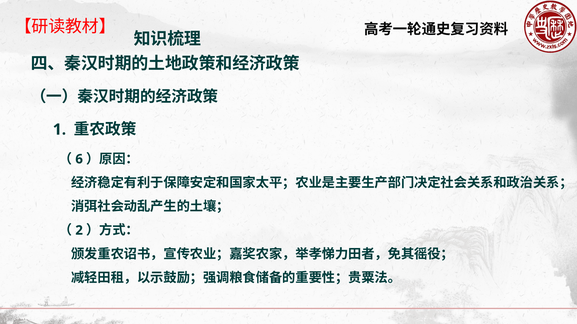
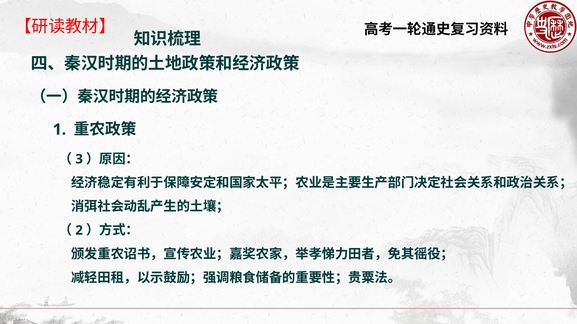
6: 6 -> 3 (79, 159)
